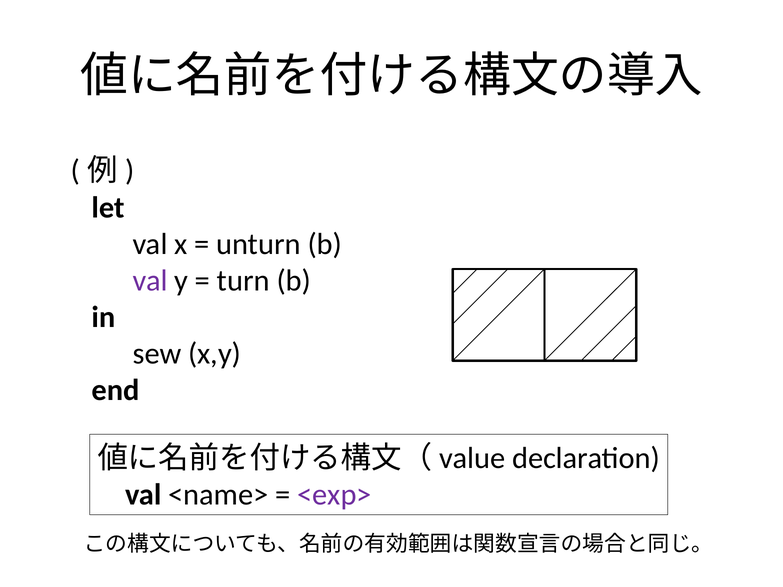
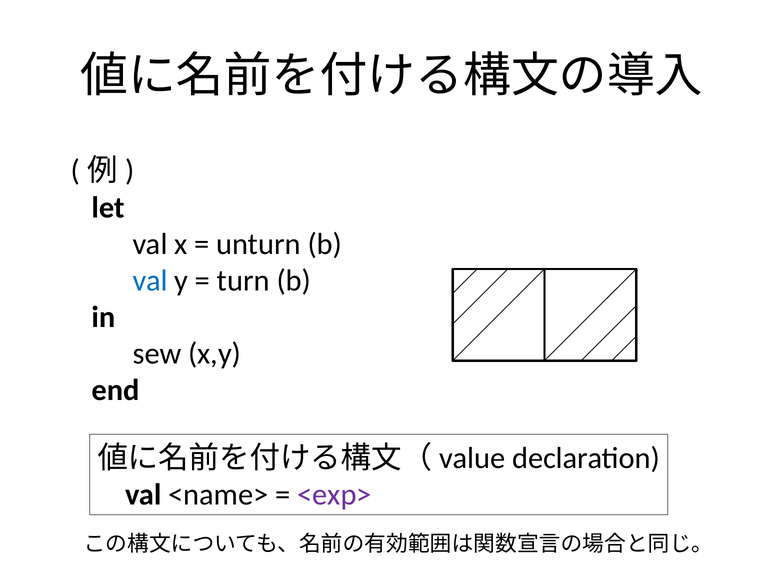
val colour: purple -> blue (150, 281)
